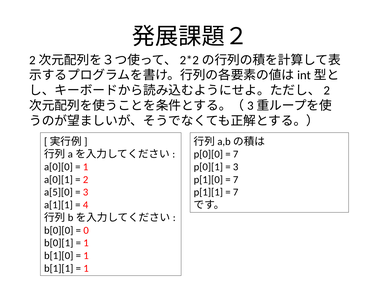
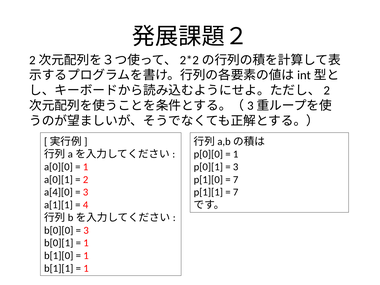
7: 7 -> 1 (236, 154)
a[5][0: a[5][0 -> a[4][0 (58, 192)
0: 0 -> 3 (86, 230)
